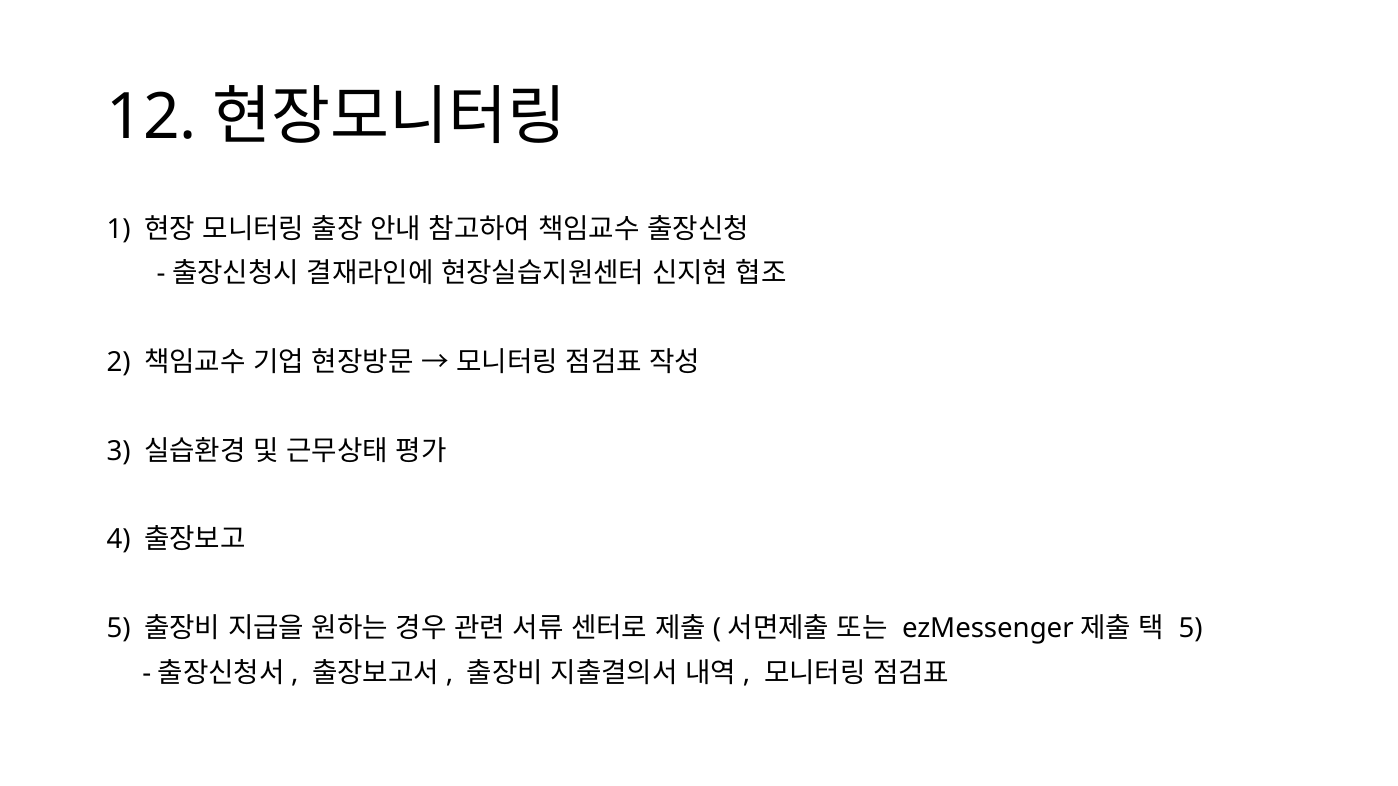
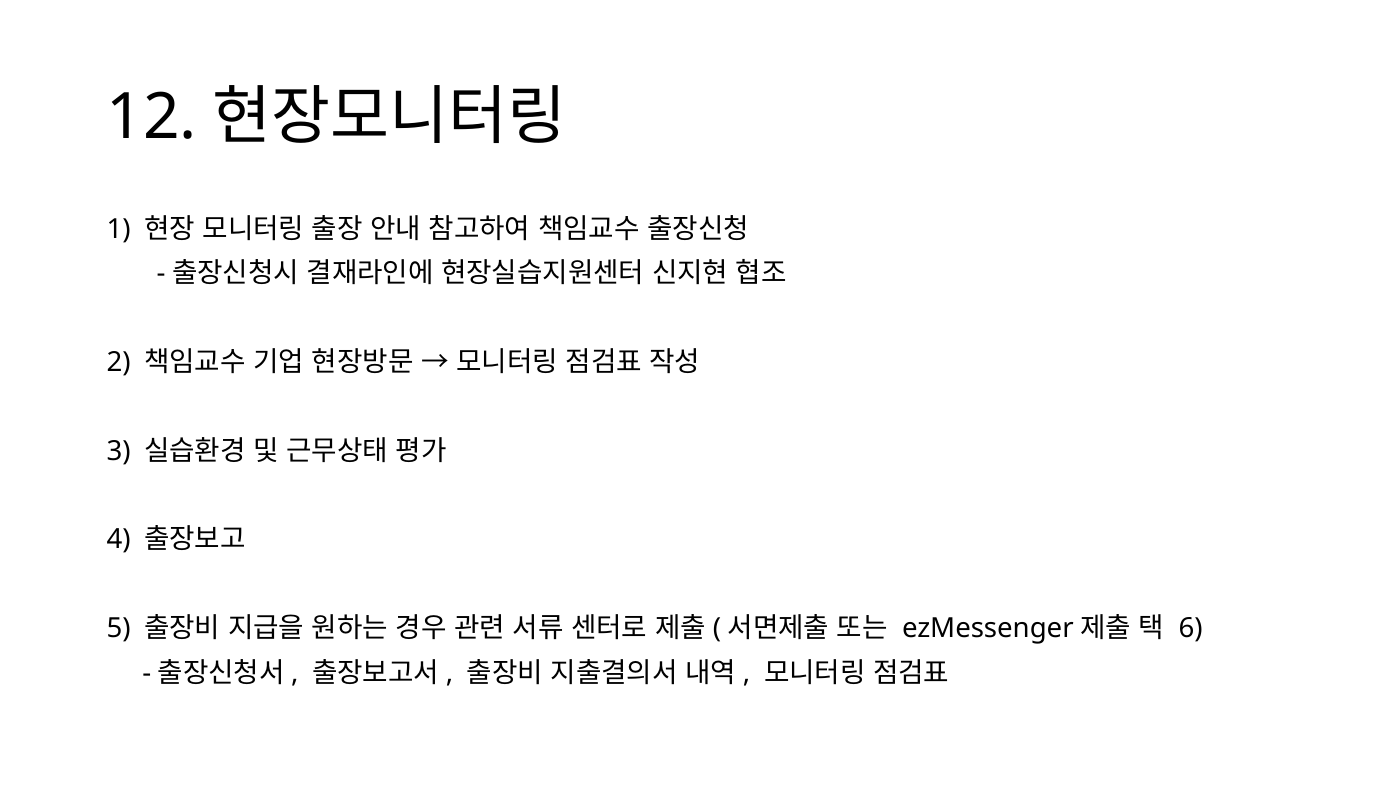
5: 5 -> 6 (1191, 629)
